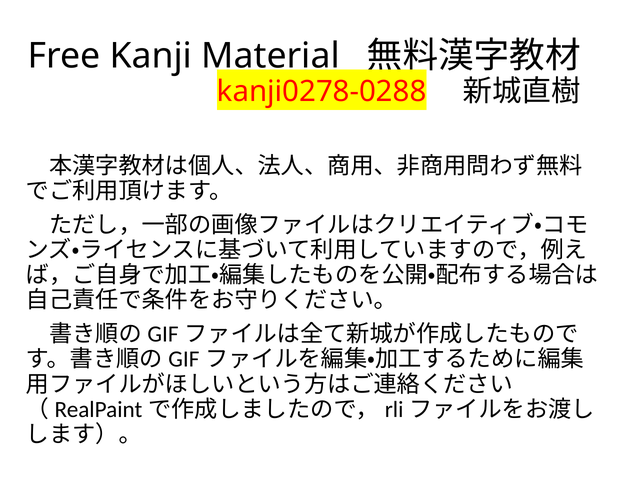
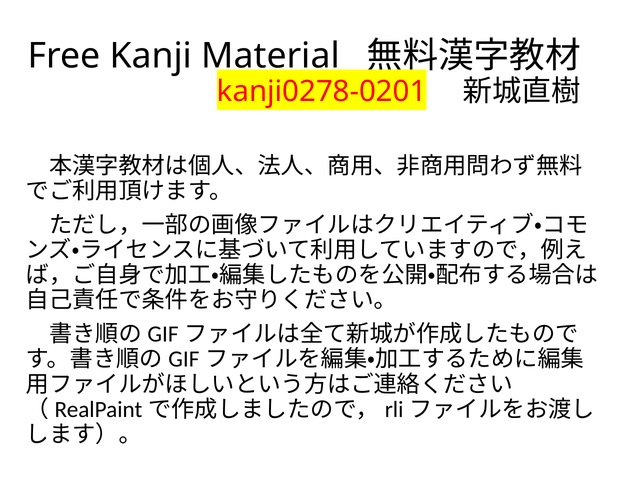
kanji0278-0288: kanji0278-0288 -> kanji0278-0201 (322, 91)
